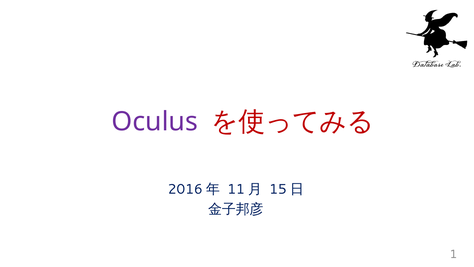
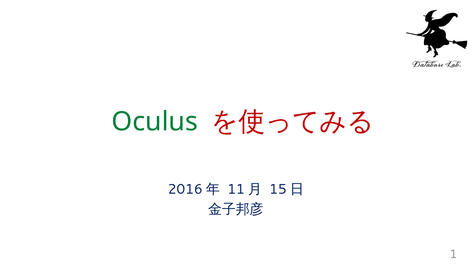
Oculus colour: purple -> green (155, 122)
